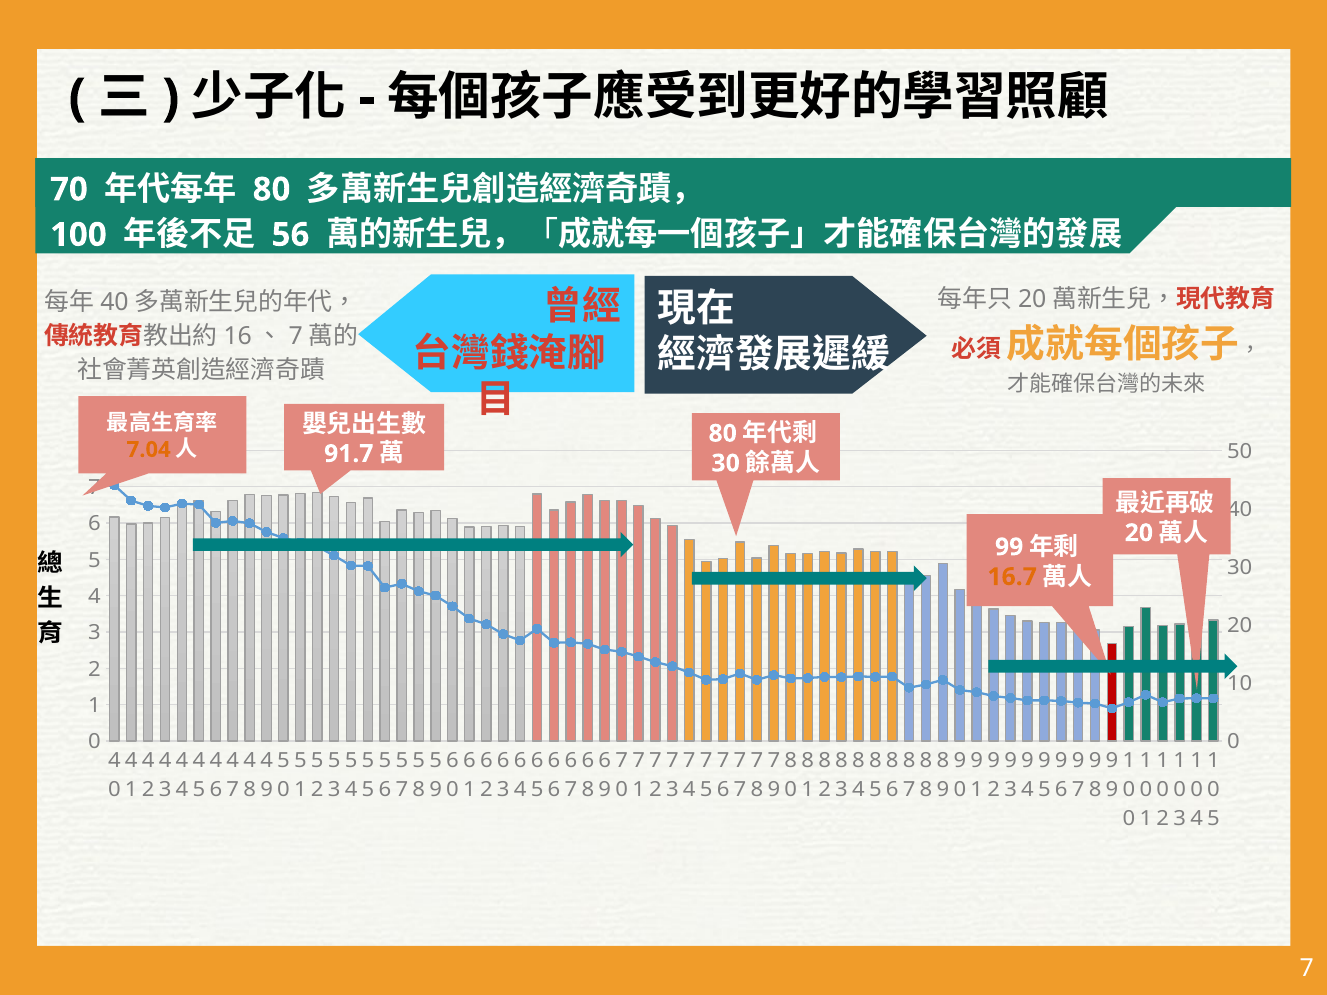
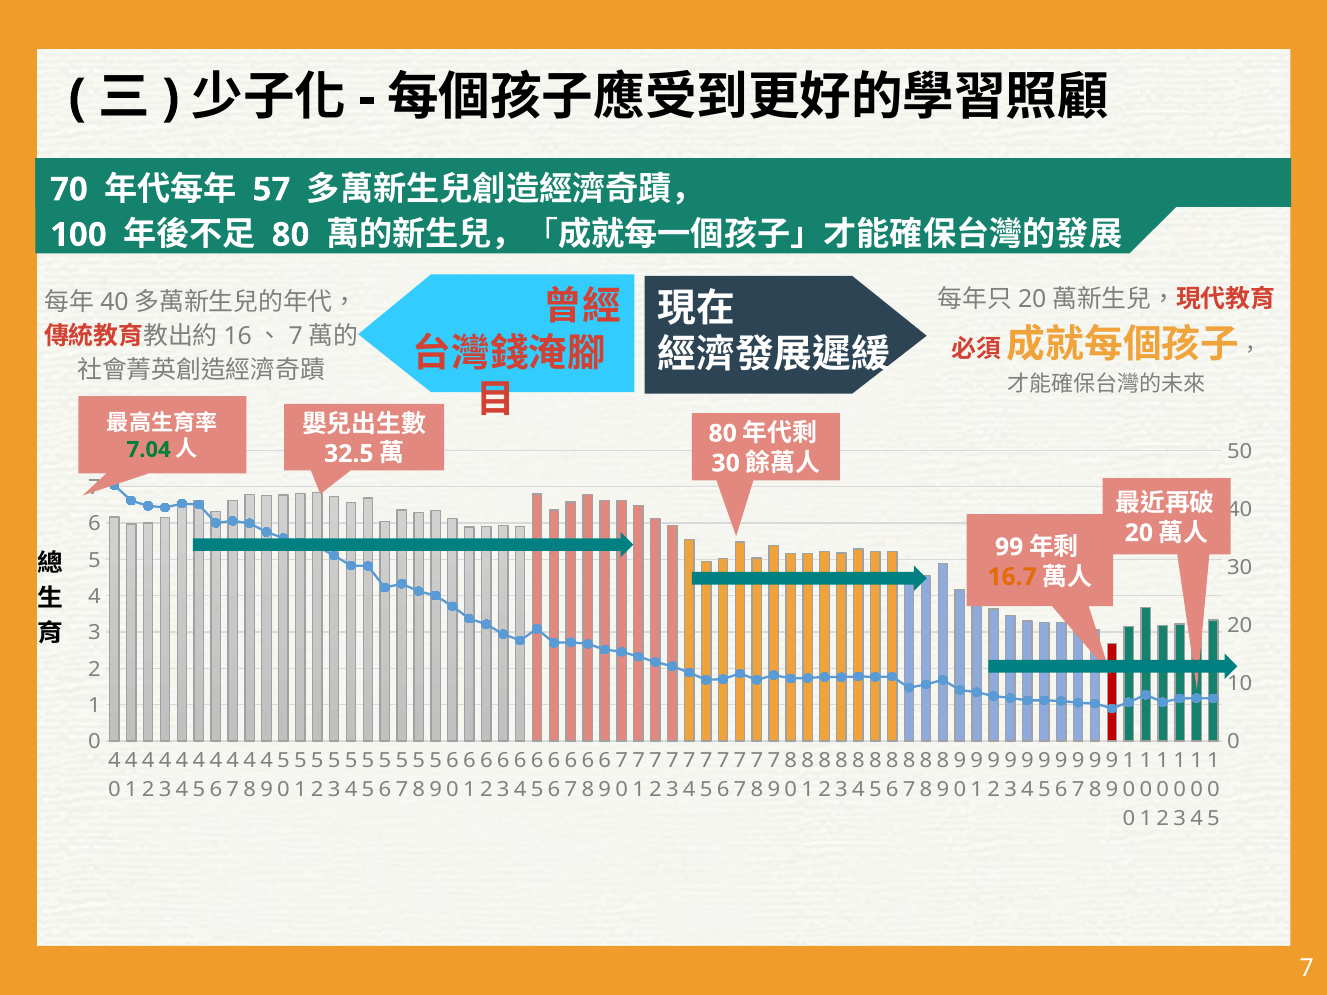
80: 80 -> 57 (272, 190)
56: 56 -> 80 (291, 235)
7.04 colour: orange -> green (149, 450)
91.7: 91.7 -> 32.5 (349, 454)
